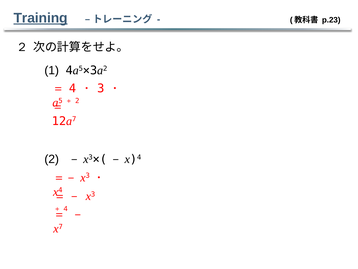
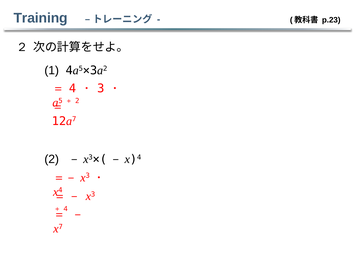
Training underline: present -> none (41, 18)
